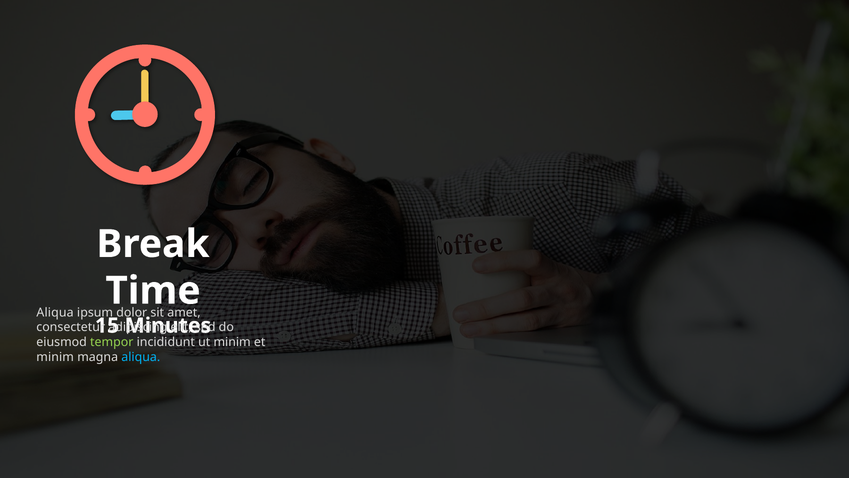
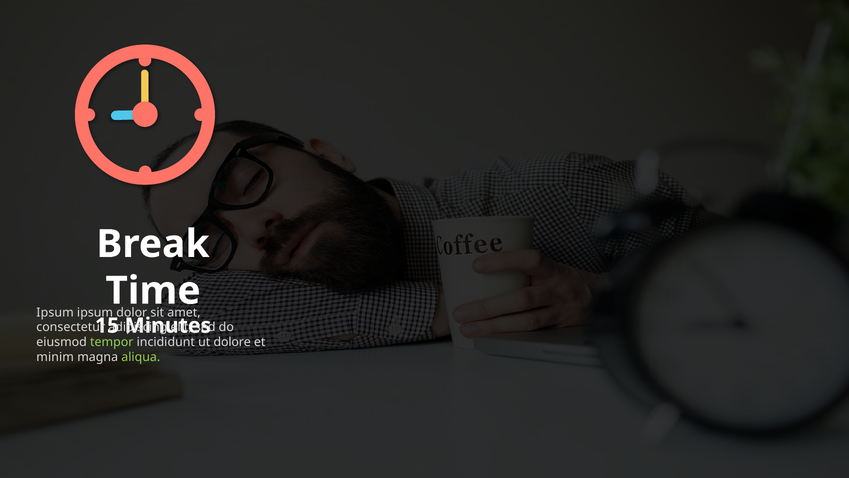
Aliqua: Aliqua -> Ipsum (55, 312)
minim: minim -> dolore (232, 342)
aliqua colour: light blue -> light green (141, 357)
